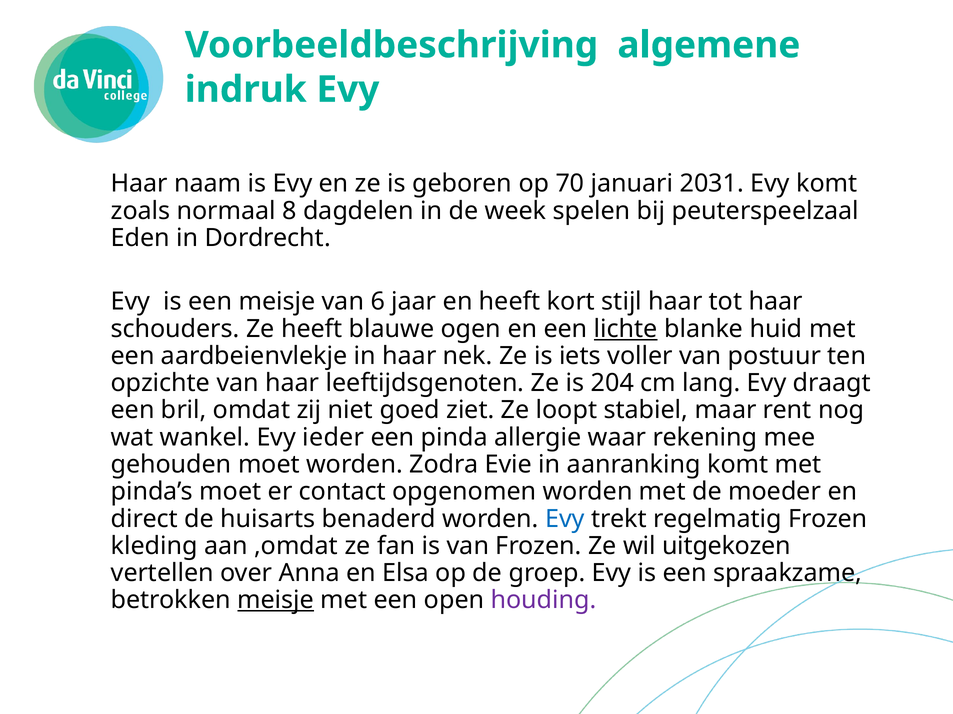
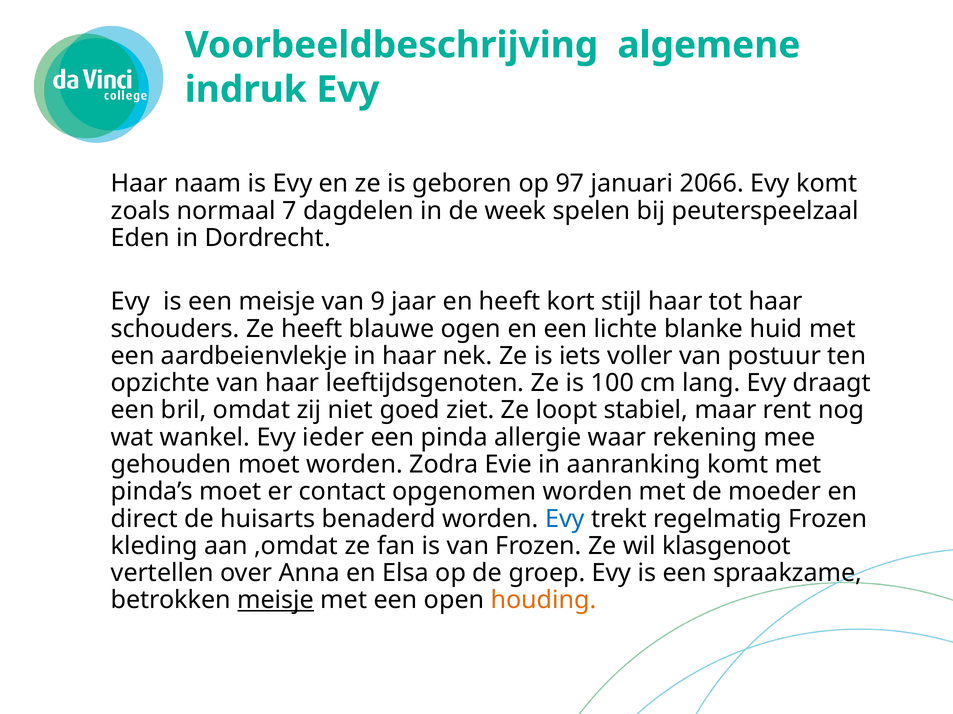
70: 70 -> 97 (570, 184)
2031: 2031 -> 2066 (712, 184)
8: 8 -> 7 (289, 211)
6: 6 -> 9 (378, 302)
lichte underline: present -> none (626, 329)
204: 204 -> 100 (612, 383)
uitgekozen: uitgekozen -> klasgenoot (727, 546)
houding colour: purple -> orange (544, 601)
